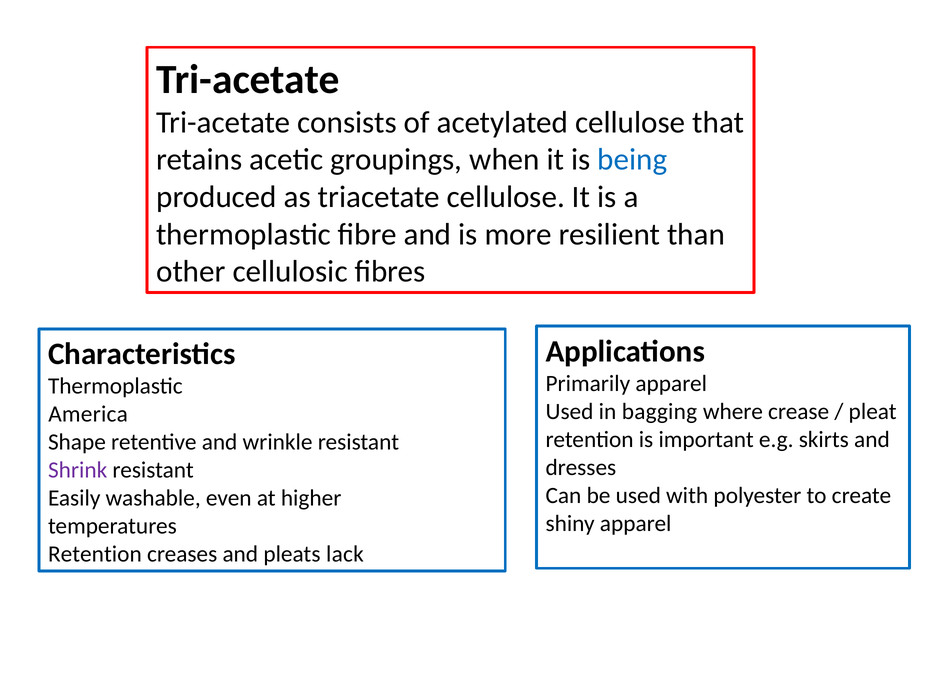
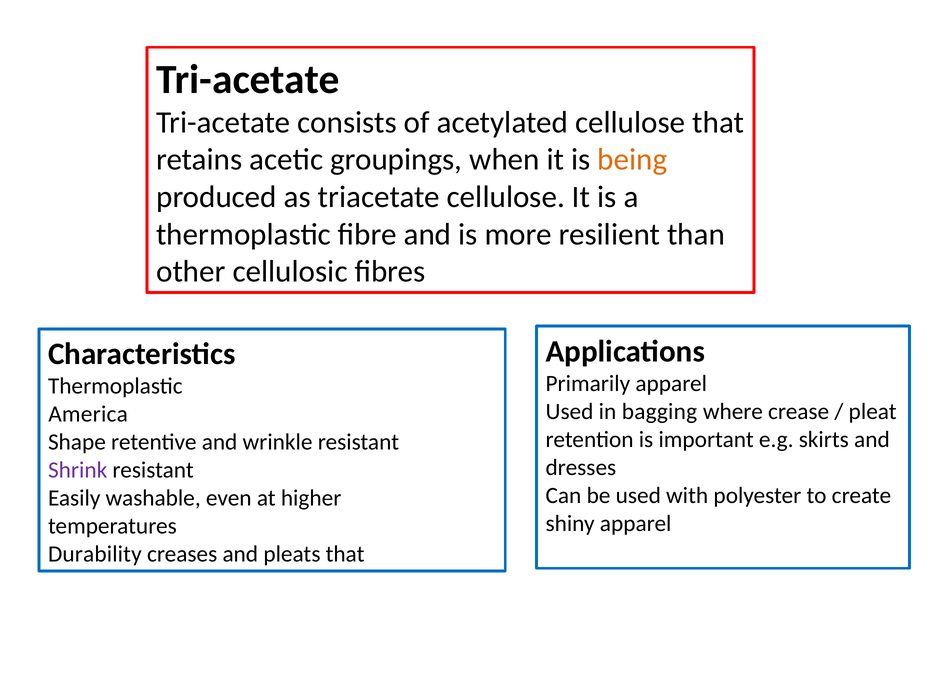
being colour: blue -> orange (632, 160)
Retention: Retention -> Durability (95, 555)
pleats lack: lack -> that (345, 555)
